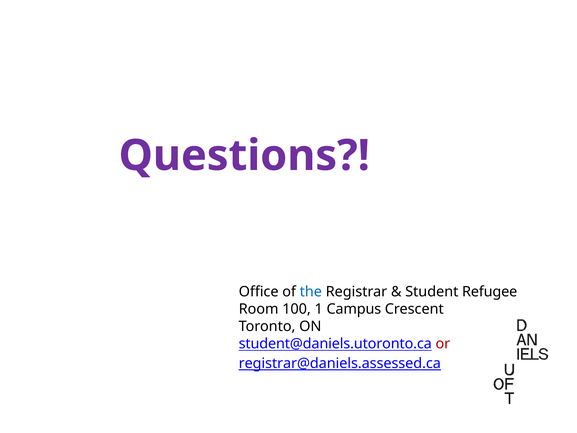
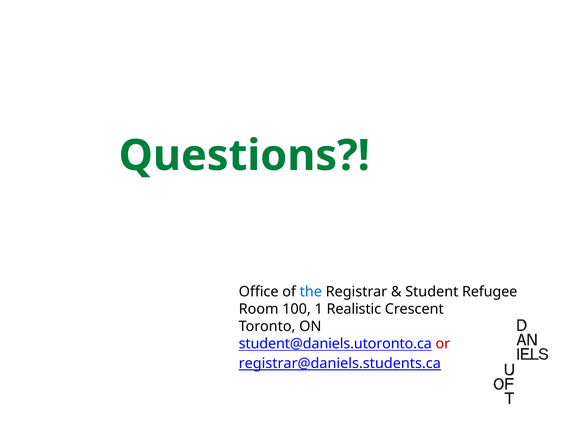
Questions colour: purple -> green (244, 156)
Campus: Campus -> Realistic (354, 309)
registrar@daniels.assessed.ca: registrar@daniels.assessed.ca -> registrar@daniels.students.ca (340, 363)
